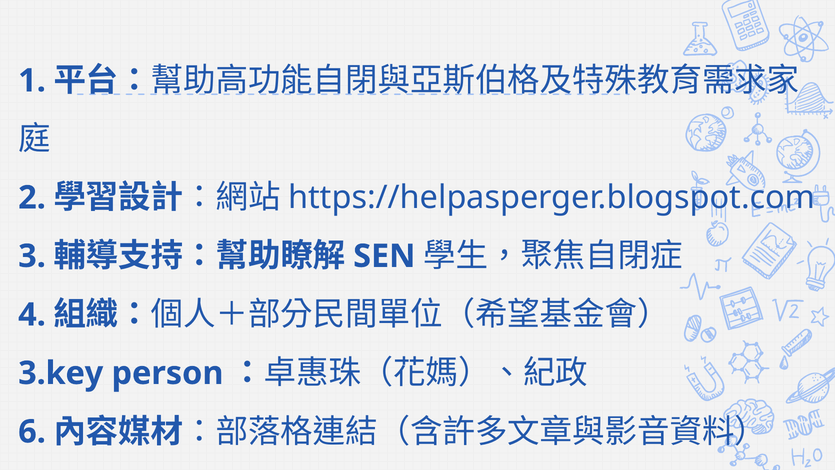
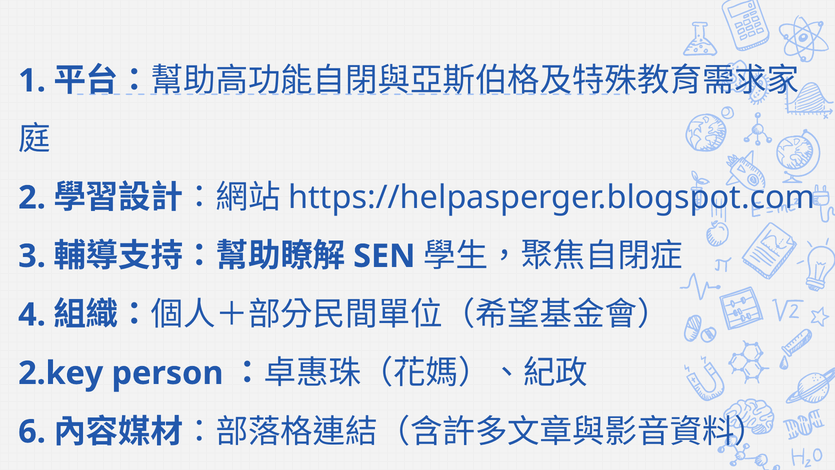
3.key: 3.key -> 2.key (61, 373)
